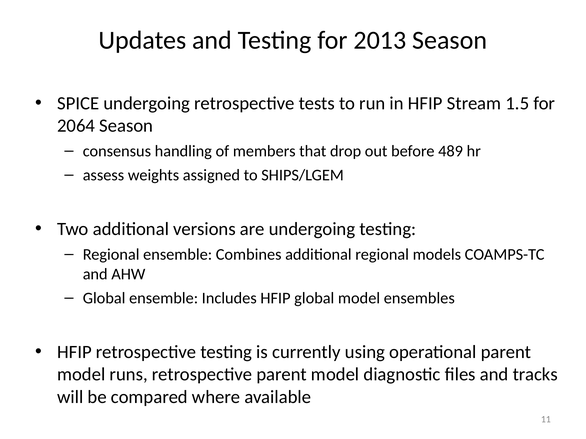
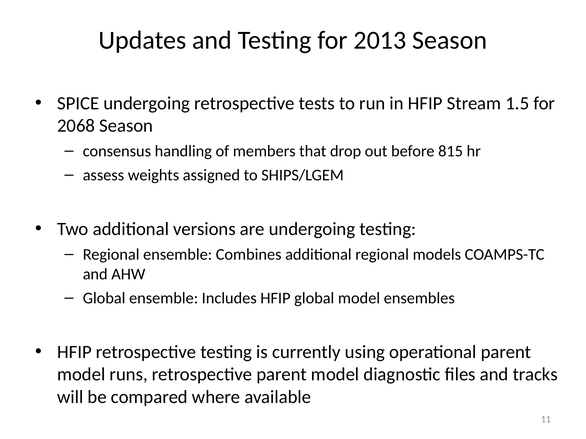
2064: 2064 -> 2068 (76, 126)
489: 489 -> 815 (451, 151)
